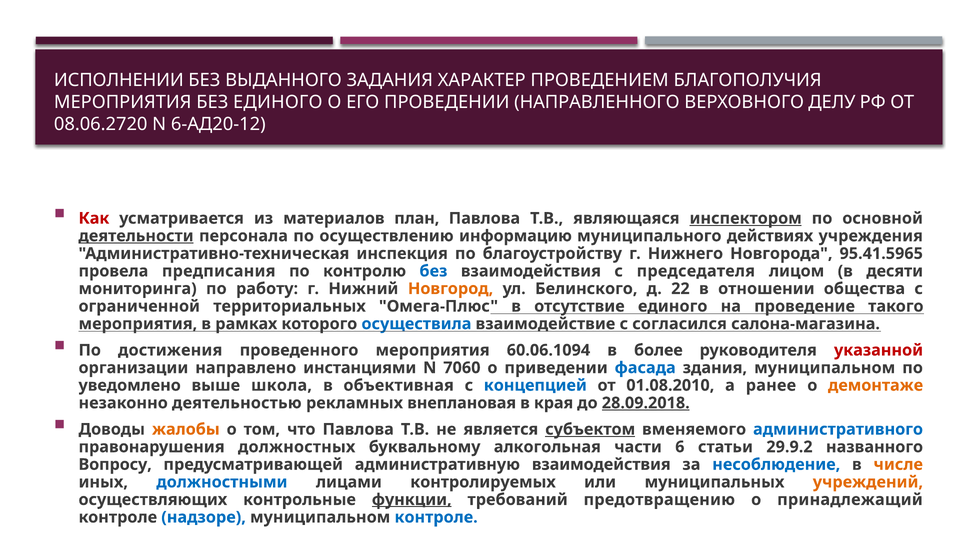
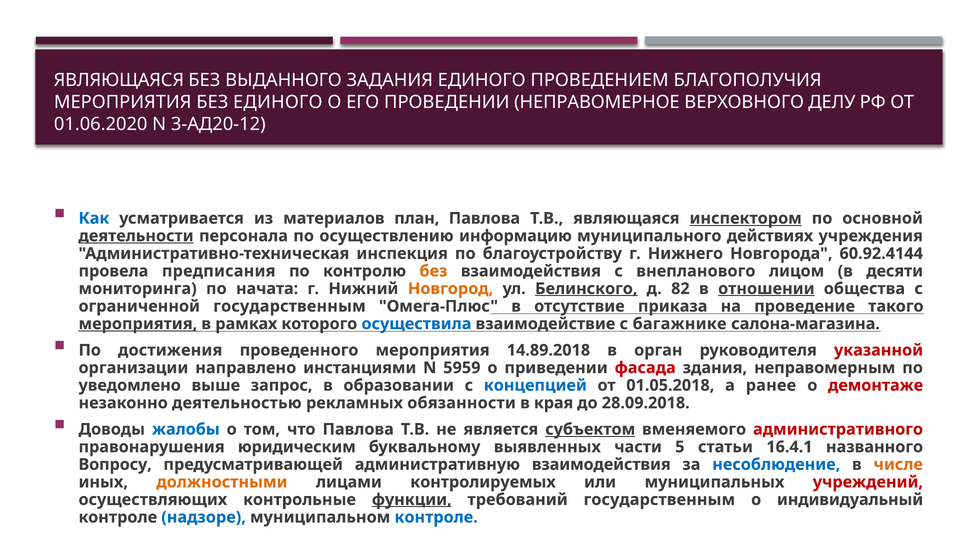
ИСПОЛНЕНИИ: ИСПОЛНЕНИИ -> ЯВЛЯЮЩАЯСЯ (119, 80)
ЗАДАНИЯ ХАРАКТЕР: ХАРАКТЕР -> ЕДИНОГО (482, 80)
НАПРАВЛЕННОГО: НАПРАВЛЕННОГО -> НЕПРАВОМЕРНОЕ (597, 102)
08.06.2720: 08.06.2720 -> 01.06.2020 (101, 124)
6-АД20-12: 6-АД20-12 -> 3-АД20-12 (218, 124)
Как colour: red -> blue (94, 218)
95.41.5965: 95.41.5965 -> 60.92.4144 (881, 254)
без colour: blue -> orange (433, 271)
председателя: председателя -> внепланового (696, 271)
работу: работу -> начата (267, 289)
Белинского underline: none -> present (586, 289)
22: 22 -> 82 (680, 289)
отношении underline: none -> present (766, 289)
ограниченной территориальных: территориальных -> государственным (289, 306)
отсутствие единого: единого -> приказа (673, 306)
мероприятия underline: none -> present (138, 324)
согласился: согласился -> багажнике (680, 324)
60.06.1094: 60.06.1094 -> 14.89.2018 (548, 350)
более: более -> орган (658, 350)
7060: 7060 -> 5959 (462, 368)
фасада colour: blue -> red (645, 368)
здания муниципальном: муниципальном -> неправомерным (825, 368)
школа: школа -> запрос (282, 385)
объективная: объективная -> образовании (399, 385)
01.08.2010: 01.08.2010 -> 01.05.2018 (670, 385)
демонтаже colour: orange -> red (876, 385)
внеплановая: внеплановая -> обязанности (462, 403)
28.09.2018 underline: present -> none (646, 403)
жалобы colour: orange -> blue (186, 429)
административного colour: blue -> red (838, 429)
должностных: должностных -> юридическим (297, 447)
алкогольная: алкогольная -> выявленных (547, 447)
6: 6 -> 5 (680, 447)
29.9.2: 29.9.2 -> 16.4.1 (789, 447)
должностными colour: blue -> orange (222, 482)
учреждений colour: orange -> red (868, 482)
требований предотвращению: предотвращению -> государственным (659, 500)
принадлежащий: принадлежащий -> индивидуальный (850, 500)
